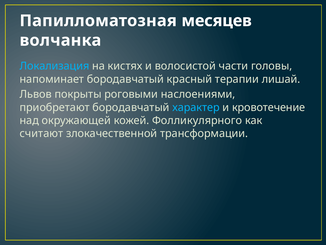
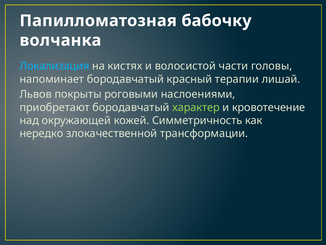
месяцев: месяцев -> бабочку (217, 21)
характер colour: light blue -> light green (196, 107)
Фолликулярного: Фолликулярного -> Симметричность (197, 120)
считают: считают -> нередко (41, 133)
